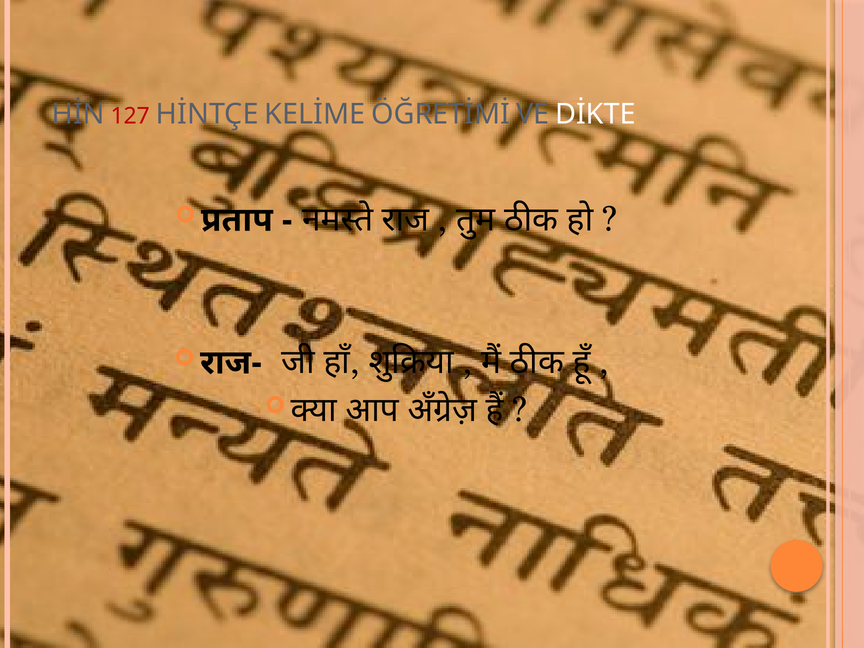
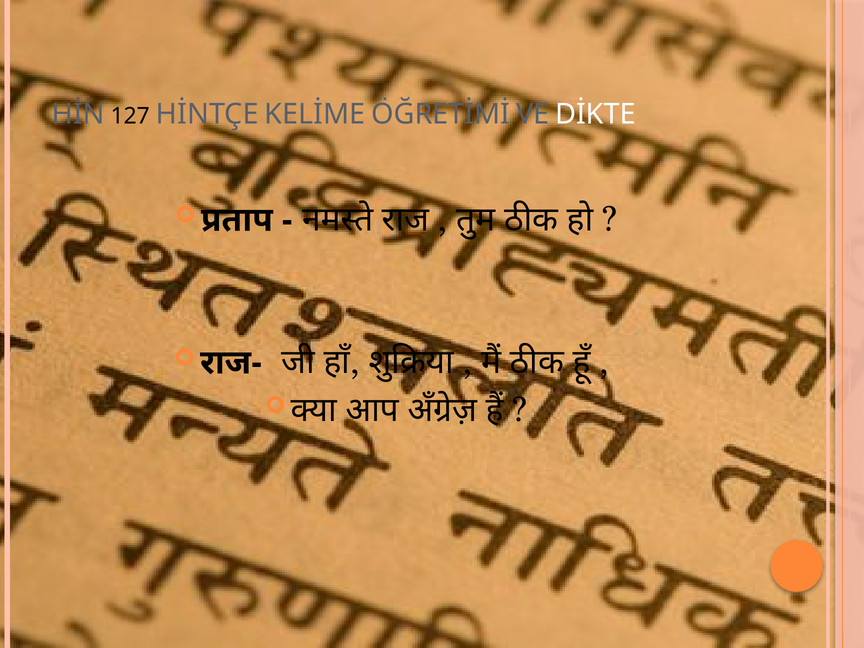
127 colour: red -> black (130, 116)
